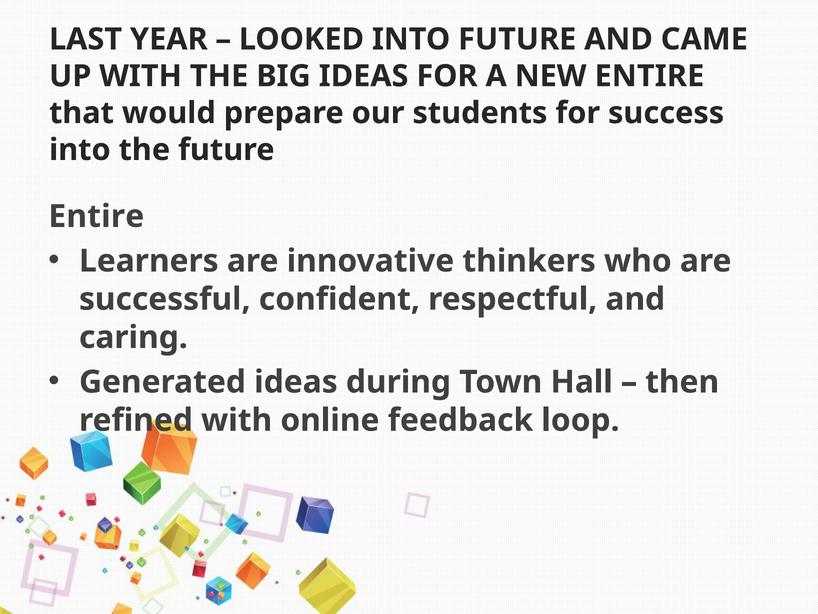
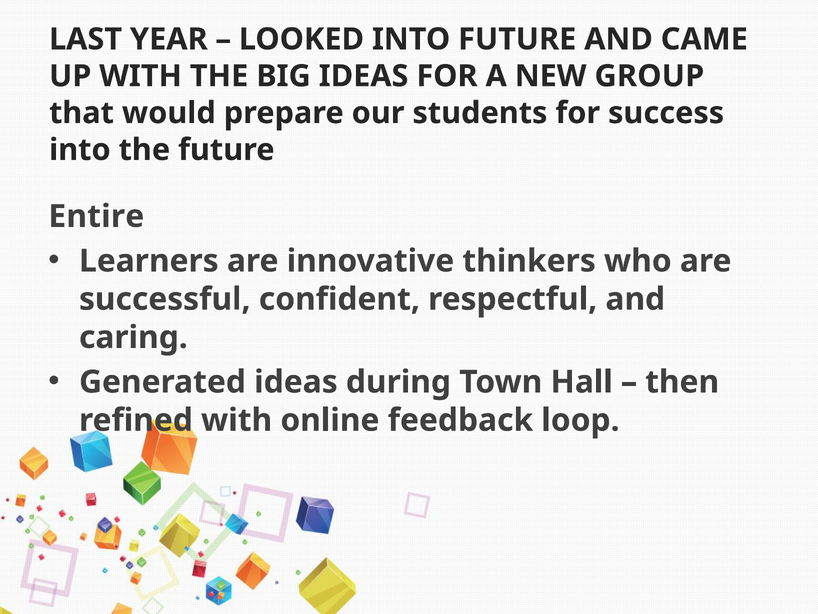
NEW ENTIRE: ENTIRE -> GROUP (649, 76)
